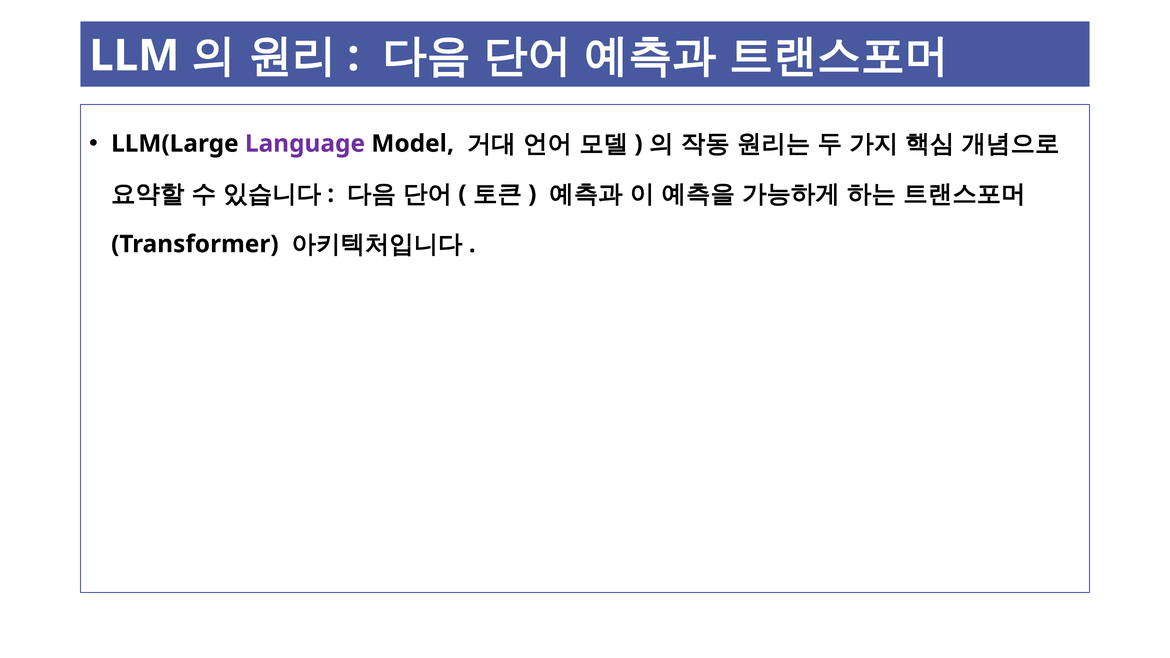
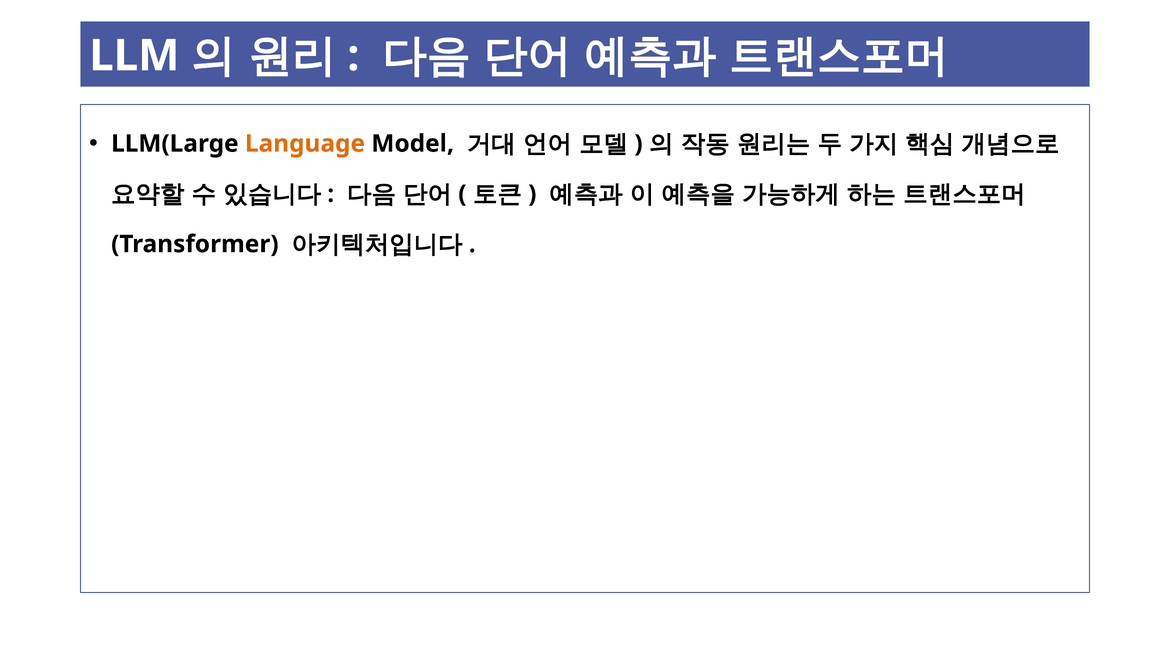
Language colour: purple -> orange (305, 144)
